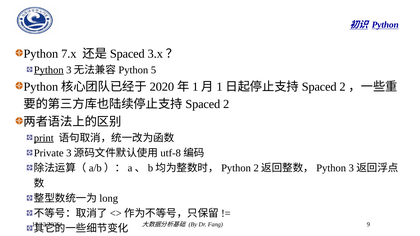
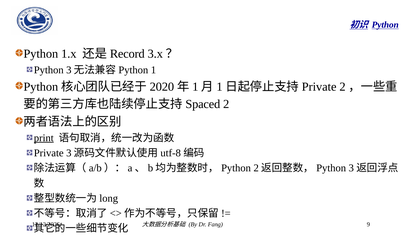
7.x: 7.x -> 1.x (69, 54)
Spaced: Spaced -> Record (127, 54)
Python underline: present -> none (49, 70)
5: 5 -> 1 (153, 70)
Spaced: Spaced -> Private (319, 87)
